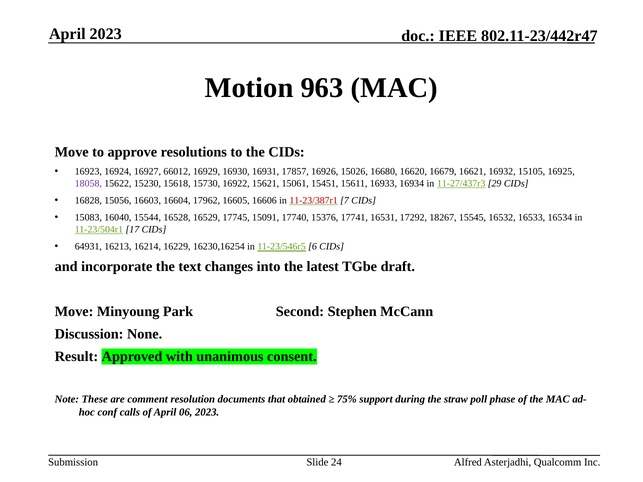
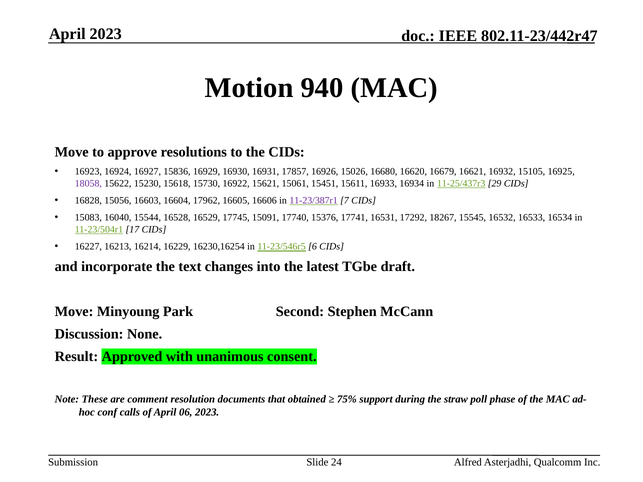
963: 963 -> 940 (322, 88)
66012: 66012 -> 15836 (177, 172)
11-27/437r3: 11-27/437r3 -> 11-25/437r3 (461, 183)
11-23/387r1 colour: red -> purple (314, 201)
64931: 64931 -> 16227 (88, 247)
